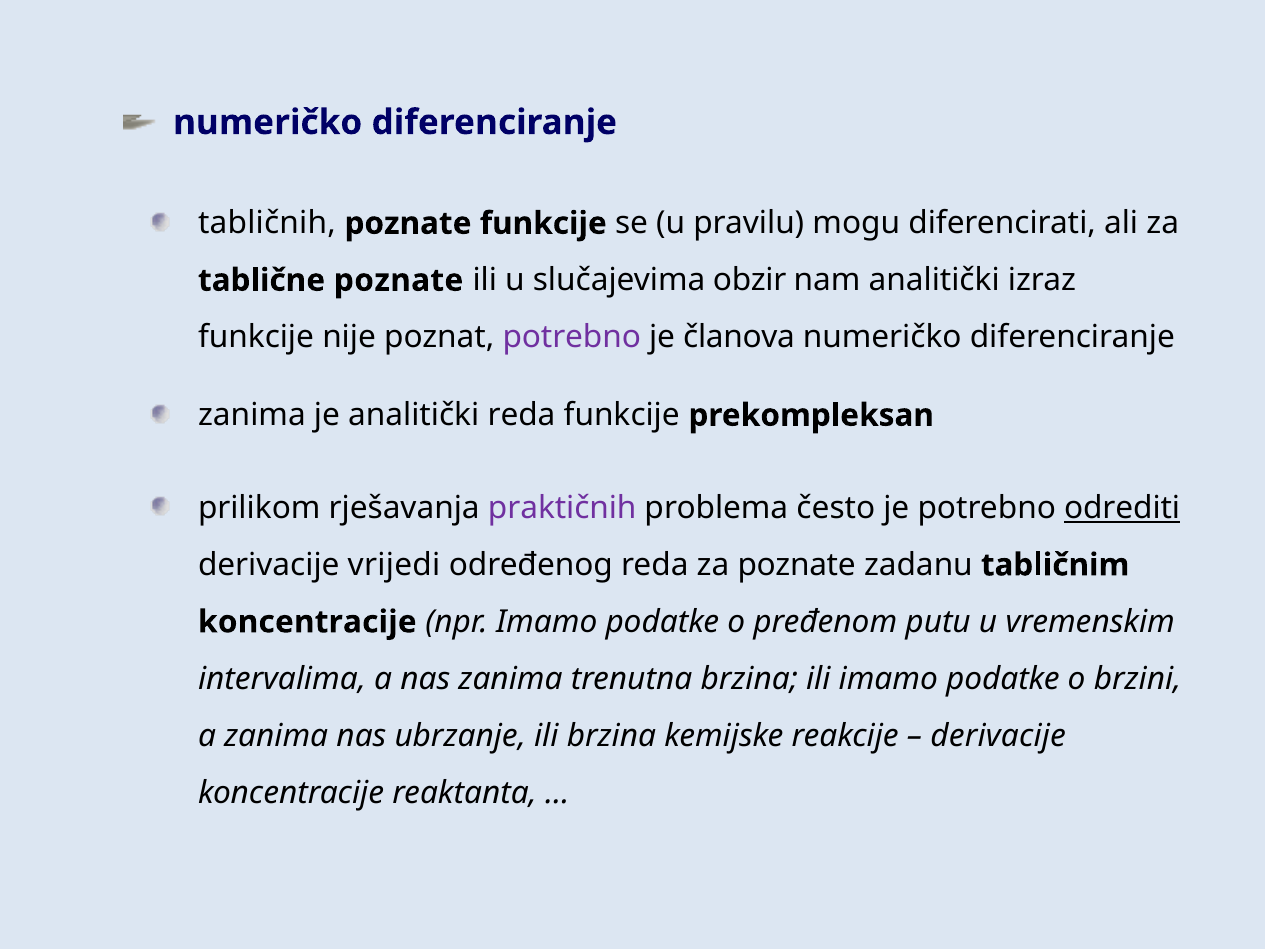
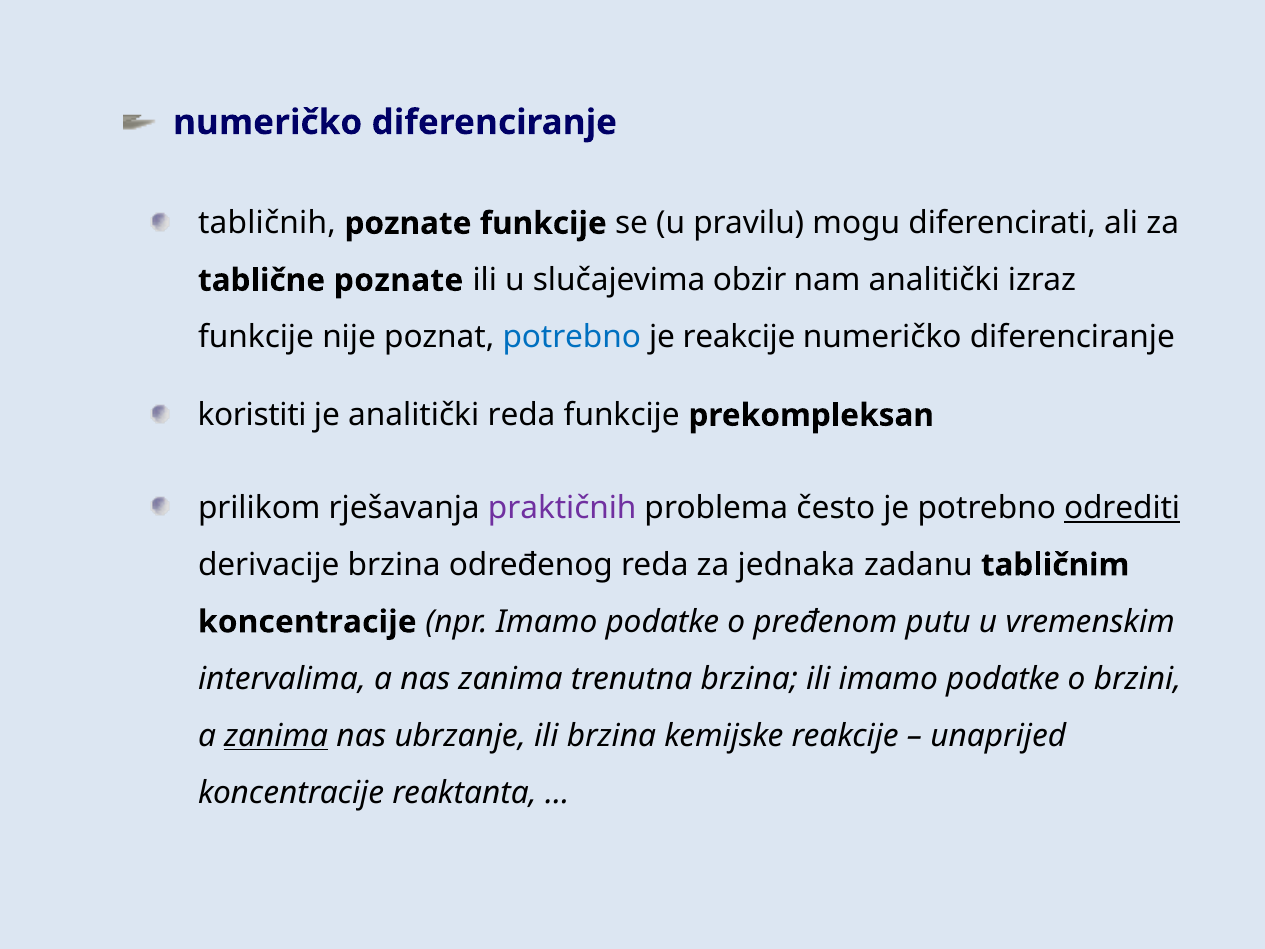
potrebno colour: purple -> blue (572, 337)
je članova: članova -> reakcije (739, 337)
zanima: zanima -> koristiti (252, 415)
derivacije vrijedi: vrijedi -> brzina (394, 565)
za poznate: poznate -> jednaka (796, 565)
zanima underline: none -> present (276, 736)
derivacije: derivacije -> unaprijed (998, 736)
